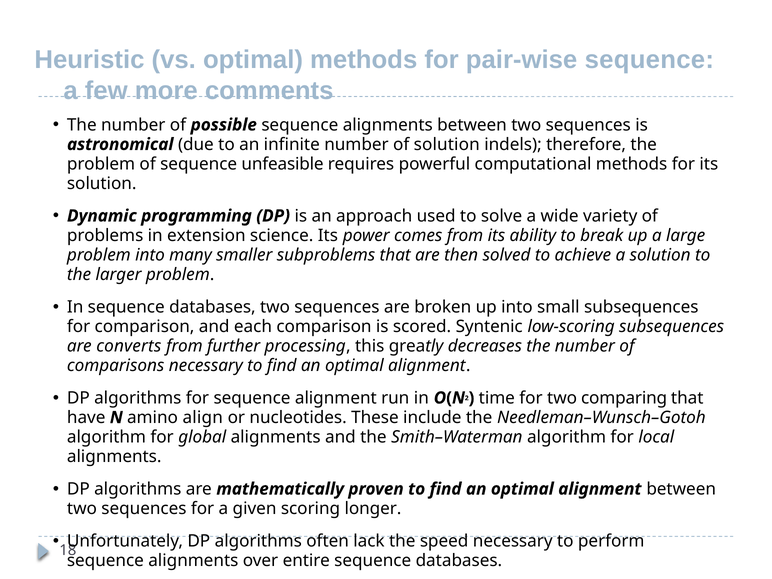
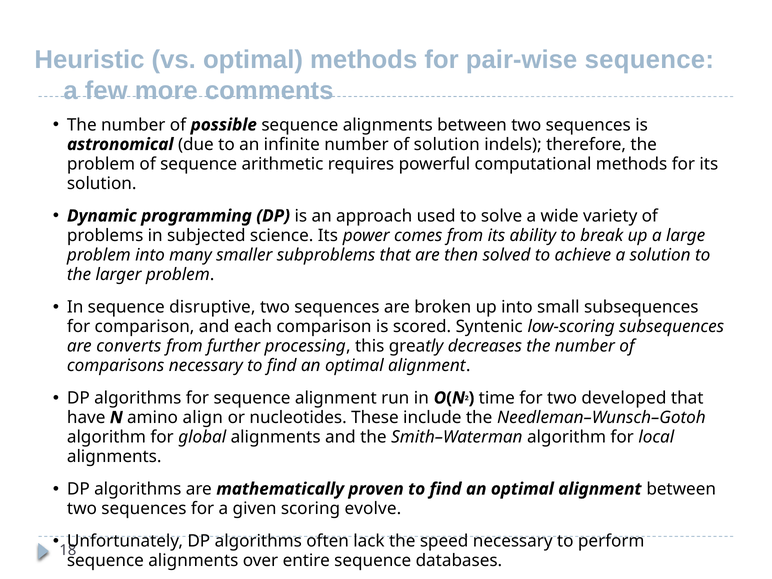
unfeasible: unfeasible -> arithmetic (282, 164)
extension: extension -> subjected (206, 235)
In sequence databases: databases -> disruptive (212, 307)
comparing: comparing -> developed (624, 398)
longer: longer -> evolve (373, 509)
